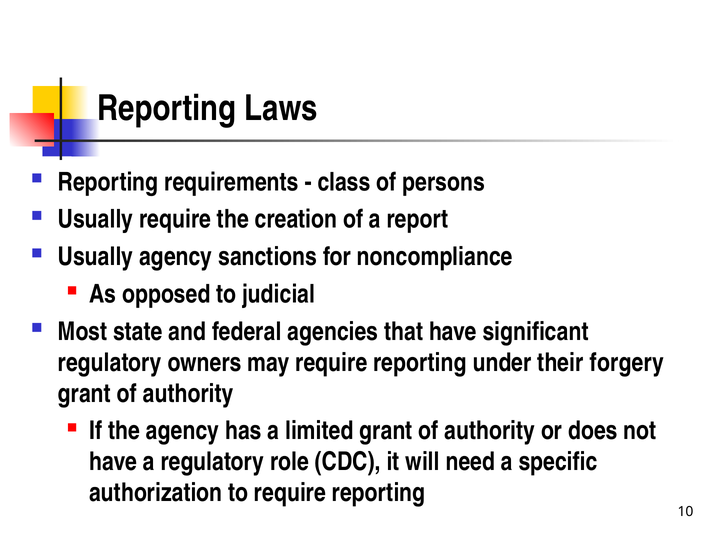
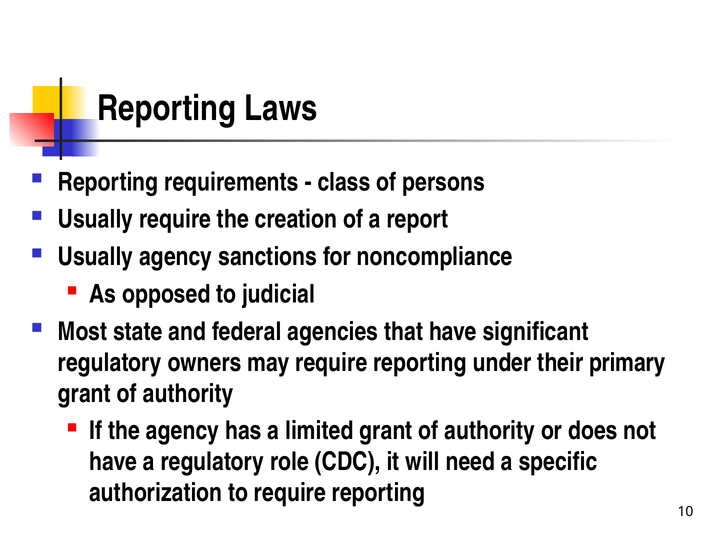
forgery: forgery -> primary (627, 363)
